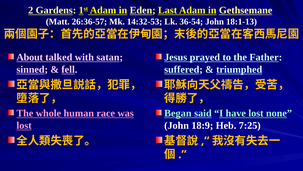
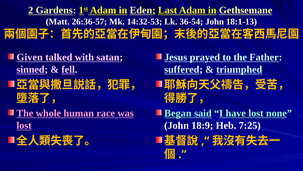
About: About -> Given (30, 57)
